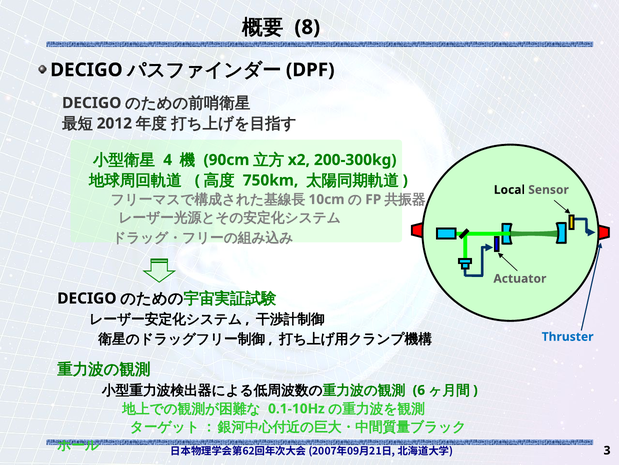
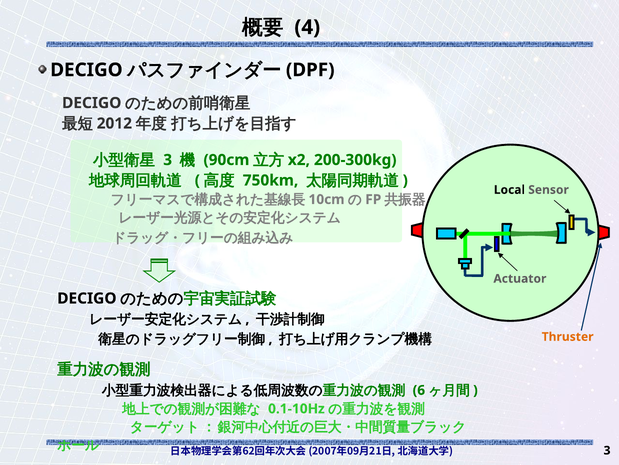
8: 8 -> 4 (307, 27)
4: 4 -> 3 (168, 160)
Thruster colour: blue -> orange (568, 336)
